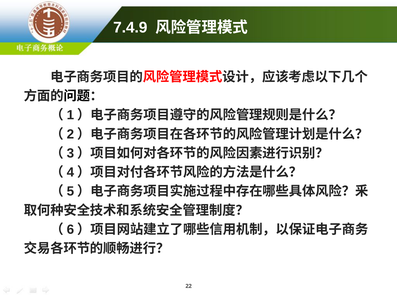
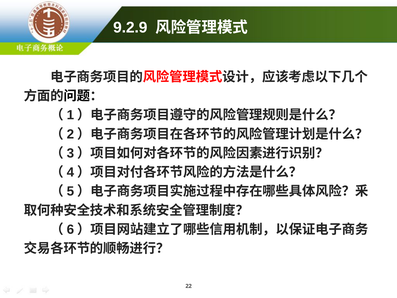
7.4.9: 7.4.9 -> 9.2.9 (130, 27)
